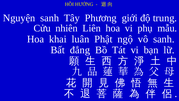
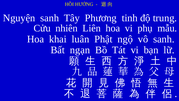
giới: giới -> tinh (130, 18)
đẳng: đẳng -> ngạn (80, 50)
